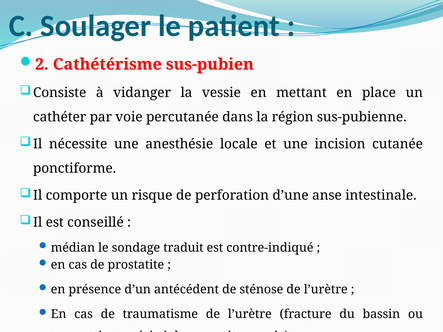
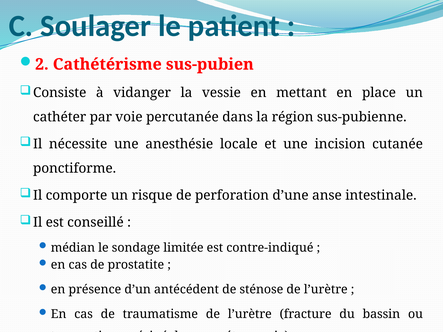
traduit: traduit -> limitée (183, 248)
